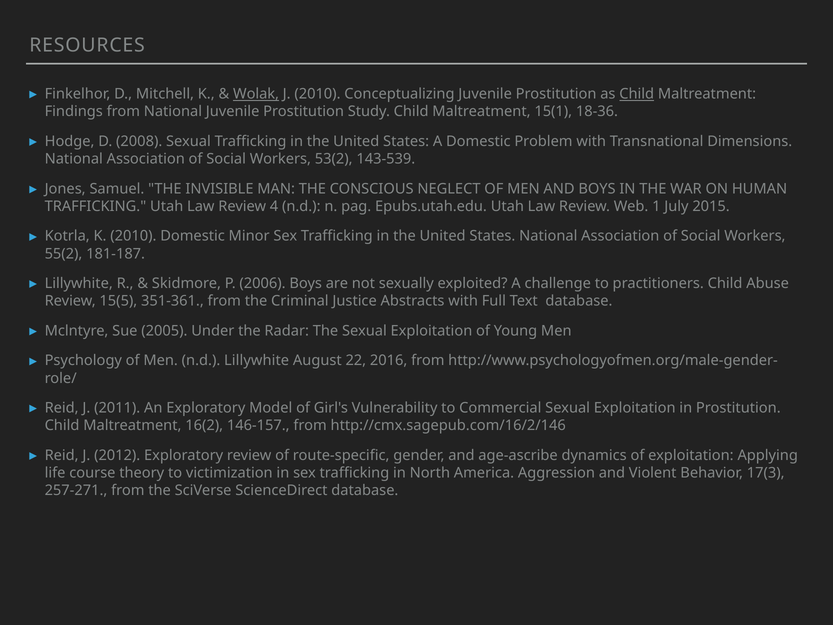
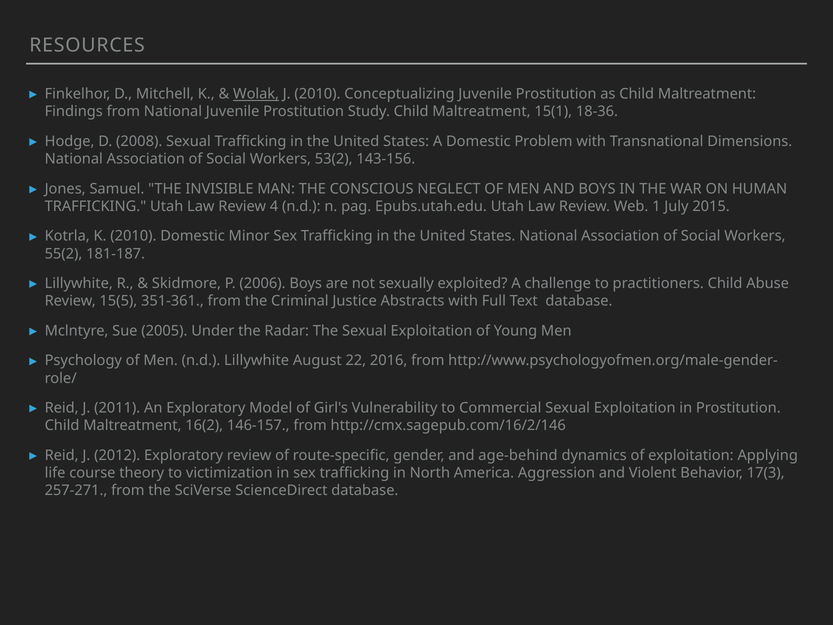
Child underline: present -> none (637, 94)
143-539: 143-539 -> 143-156 (386, 159)
age-ascribe: age-ascribe -> age-behind (518, 455)
